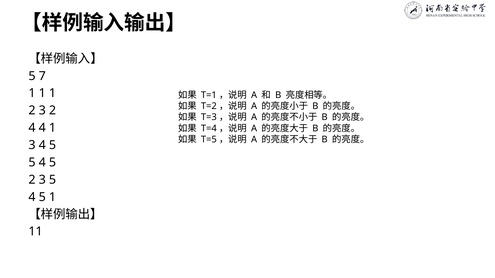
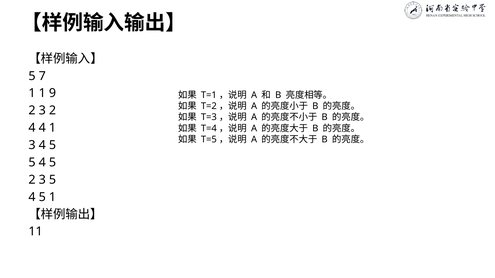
1 1 1: 1 -> 9 (53, 93)
